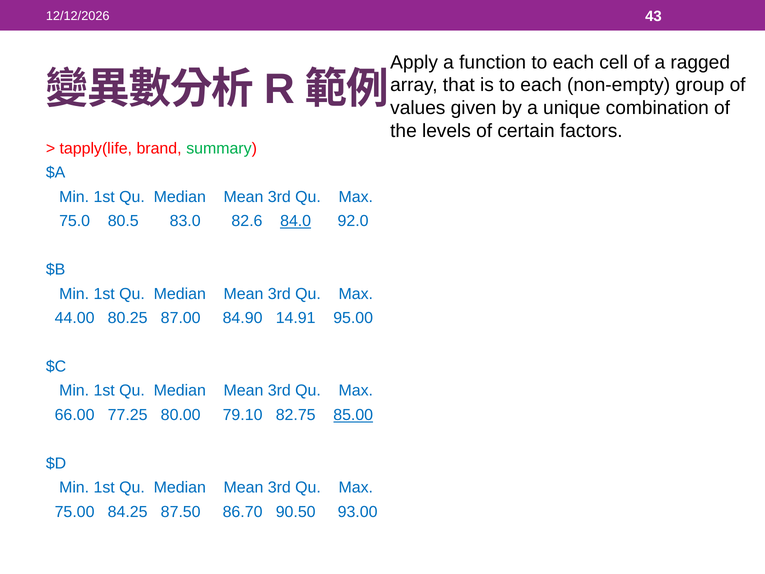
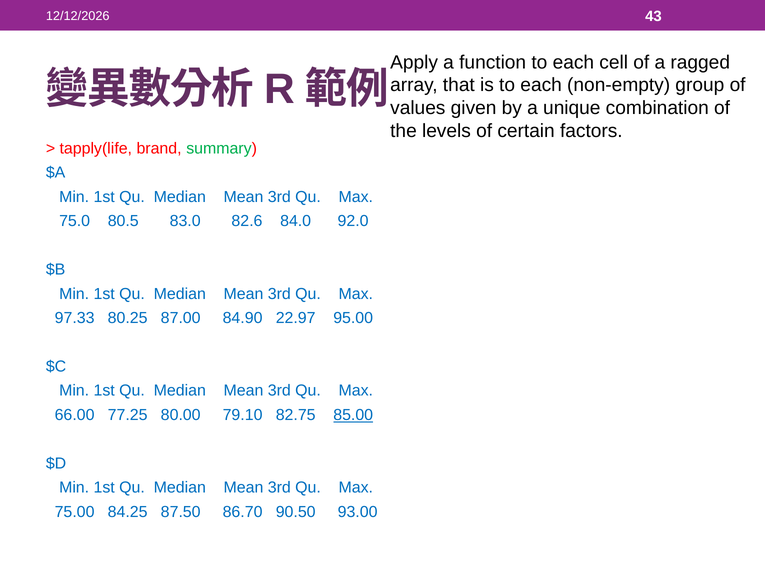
84.0 underline: present -> none (296, 221)
44.00: 44.00 -> 97.33 (75, 318)
14.91: 14.91 -> 22.97 (296, 318)
